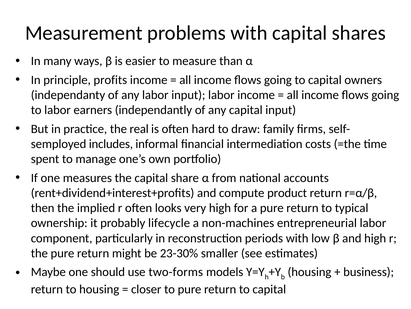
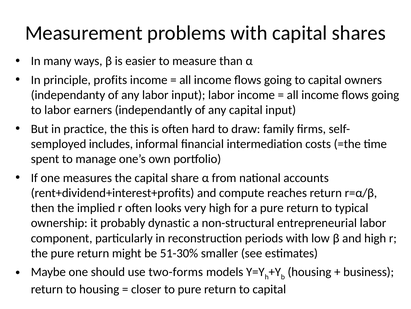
real: real -> this (139, 129)
product: product -> reaches (287, 193)
lifecycle: lifecycle -> dynastic (169, 223)
non-machines: non-machines -> non-structural (238, 223)
23-30%: 23-30% -> 51-30% (179, 253)
